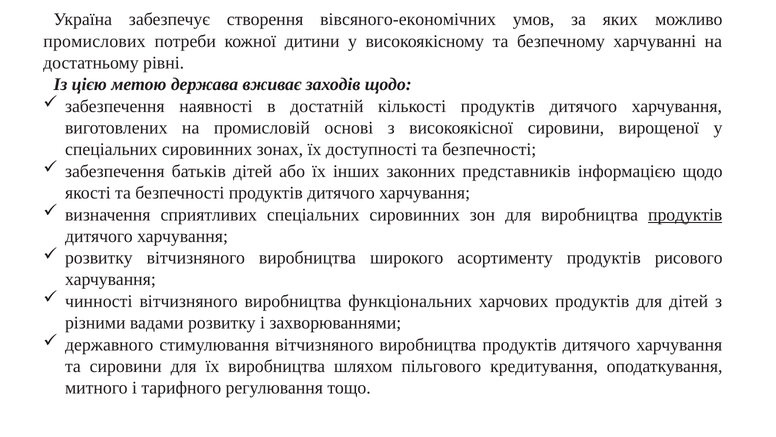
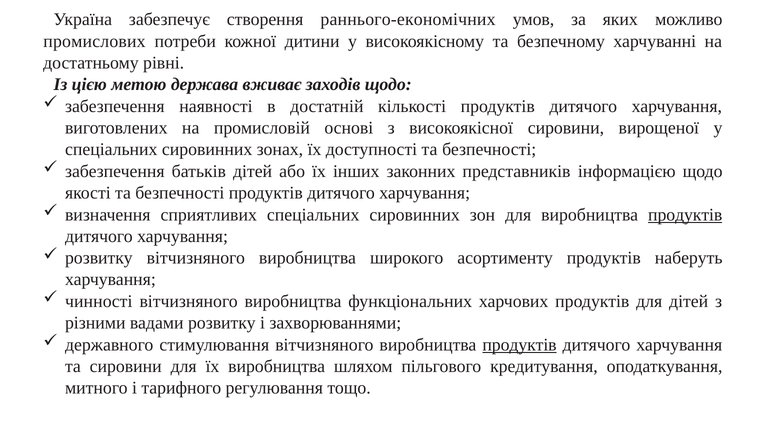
вівсяного-економічних: вівсяного-економічних -> раннього-економічних (408, 20)
рисового: рисового -> наберуть (689, 258)
продуктів underline: none -> present (520, 344)
